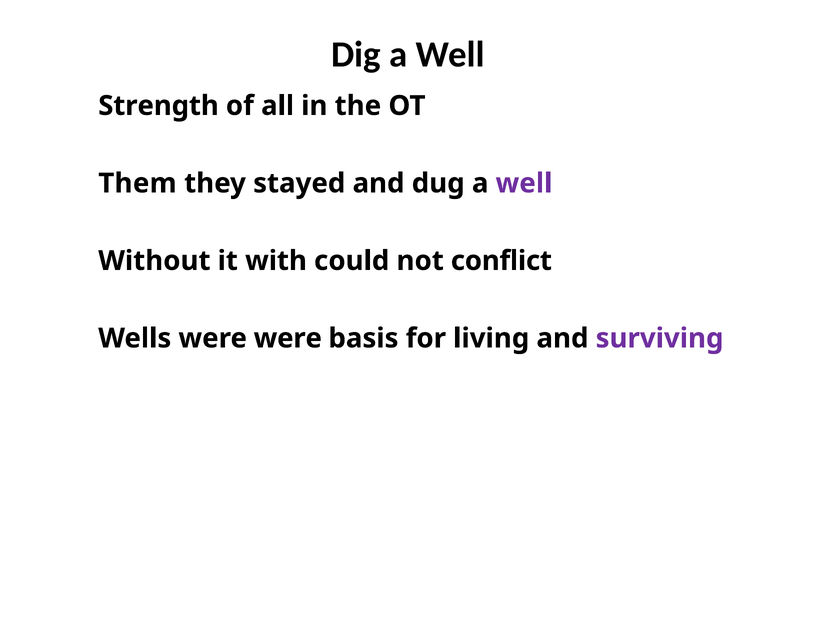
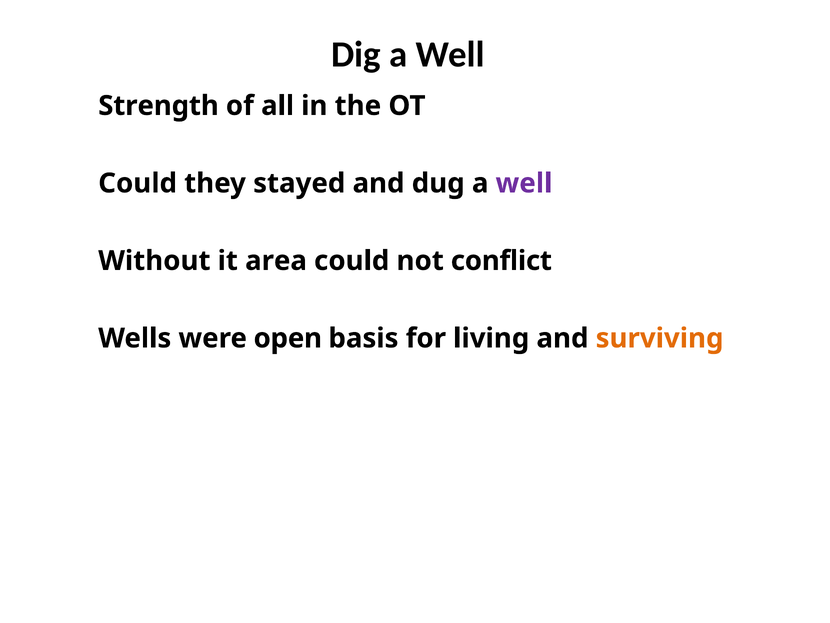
Them: Them -> Could (138, 183)
with: with -> area (276, 261)
were were: were -> open (288, 338)
surviving colour: purple -> orange (660, 338)
